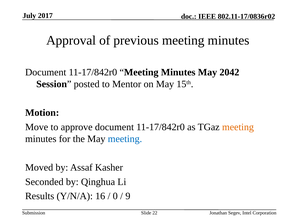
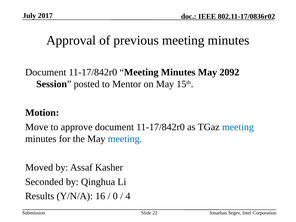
2042: 2042 -> 2092 (229, 72)
meeting colour: orange -> blue (238, 127)
9: 9 -> 4 (128, 196)
